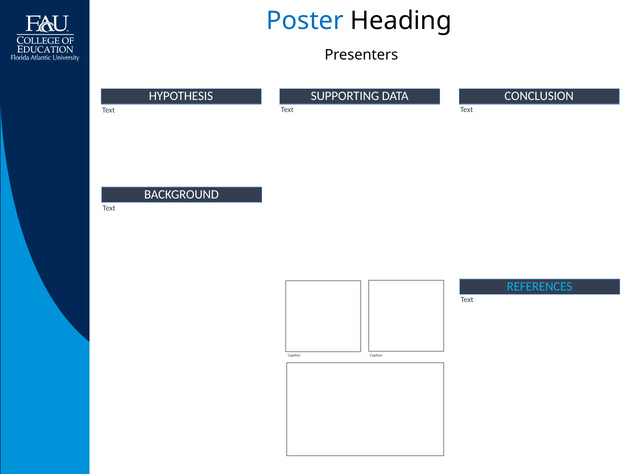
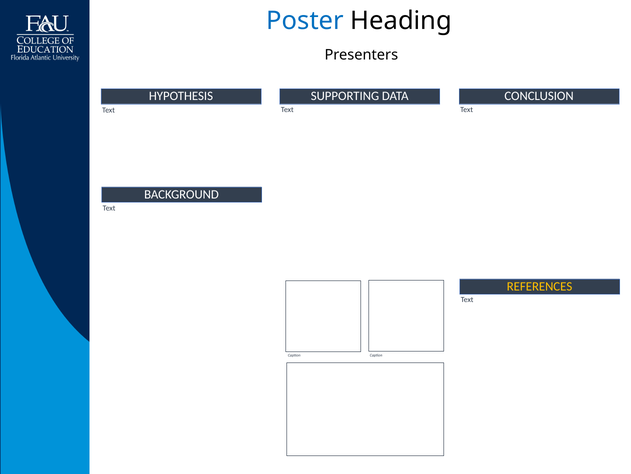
REFERENCES colour: light blue -> yellow (540, 286)
